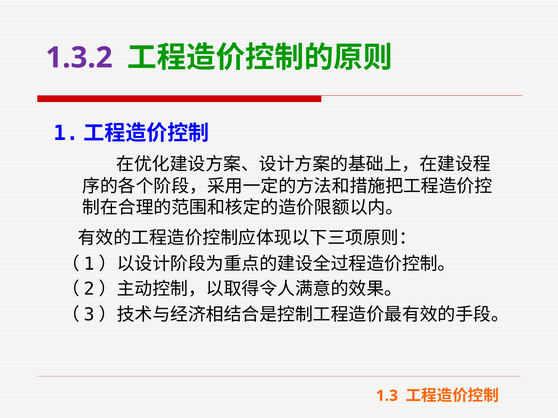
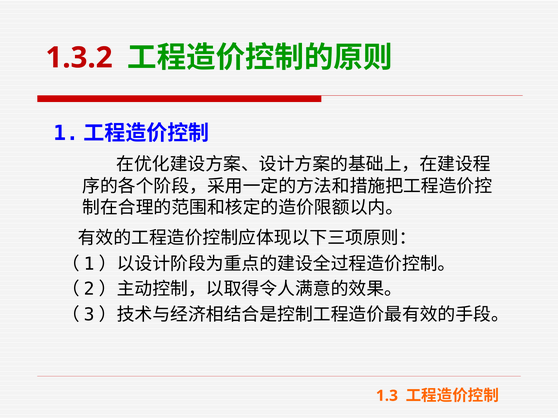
1.3.2 colour: purple -> red (79, 58)
